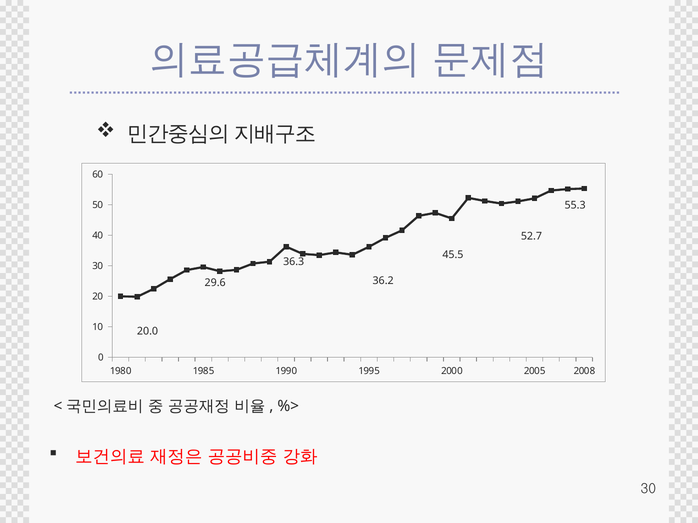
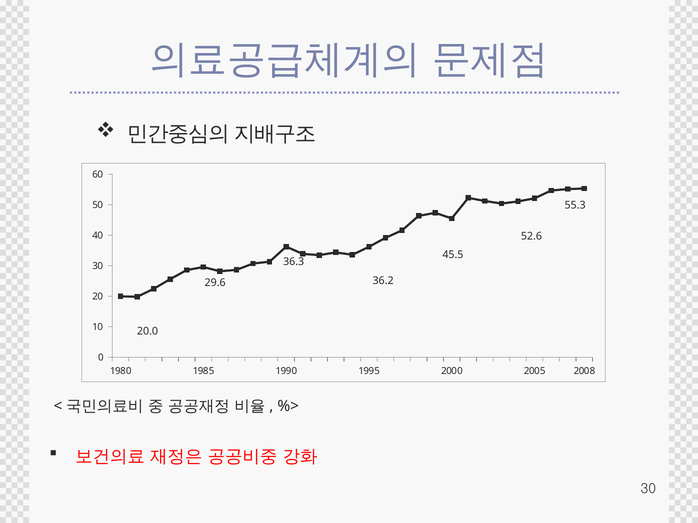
52.7: 52.7 -> 52.6 (531, 236)
